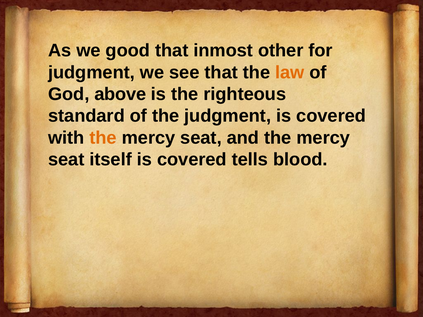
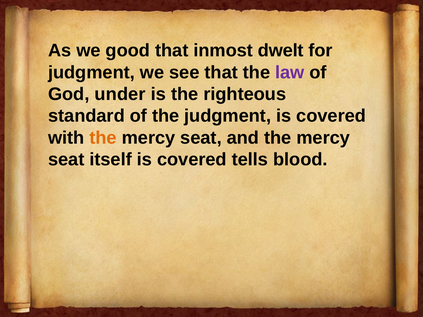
other: other -> dwelt (281, 51)
law colour: orange -> purple (290, 72)
above: above -> under (120, 94)
